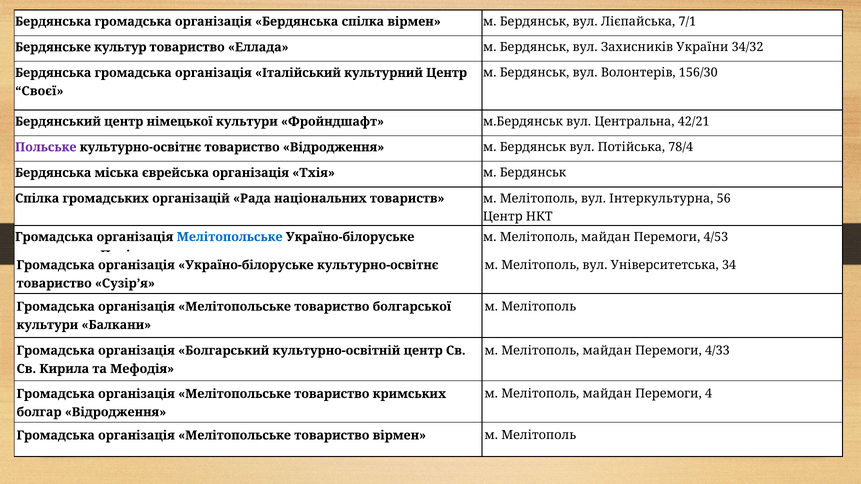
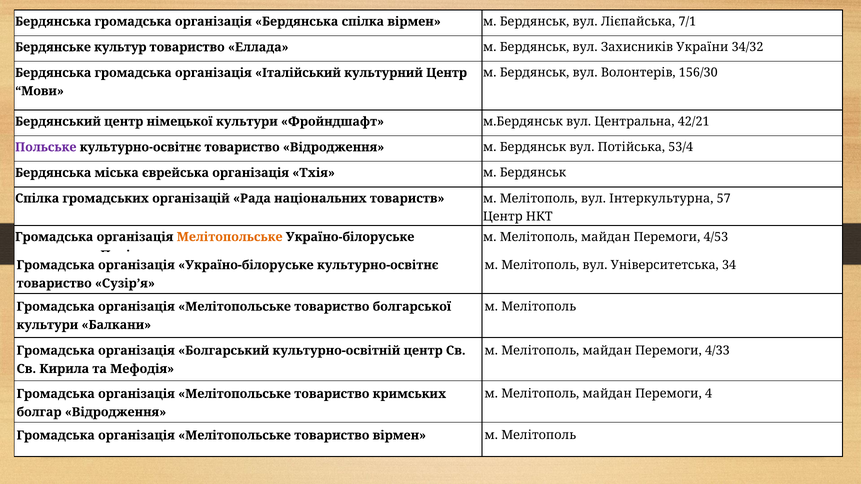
Своєї: Своєї -> Мови (39, 91)
78/4: 78/4 -> 53/4 (681, 147)
56: 56 -> 57 (724, 199)
Мелітопольське colour: blue -> orange (230, 237)
